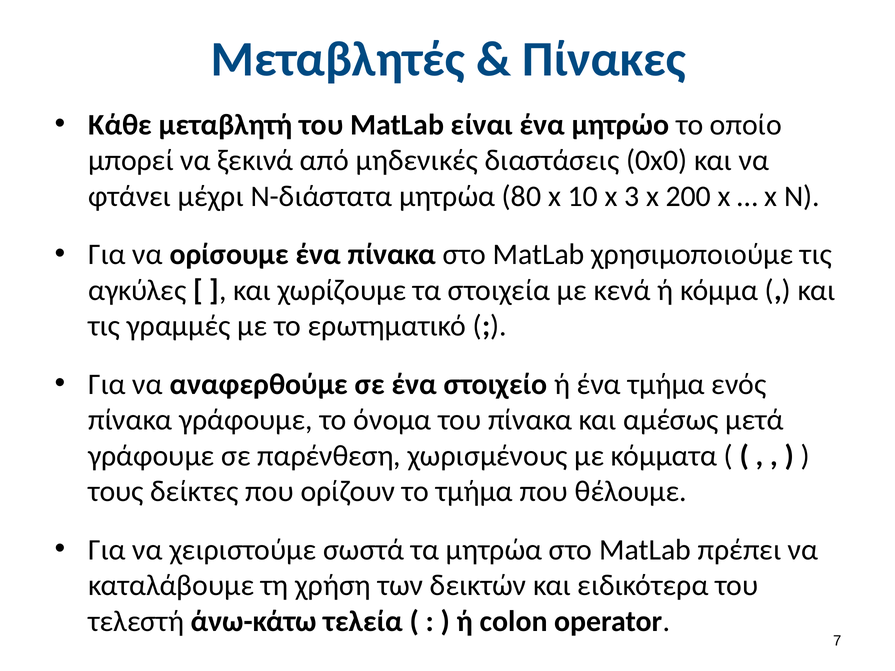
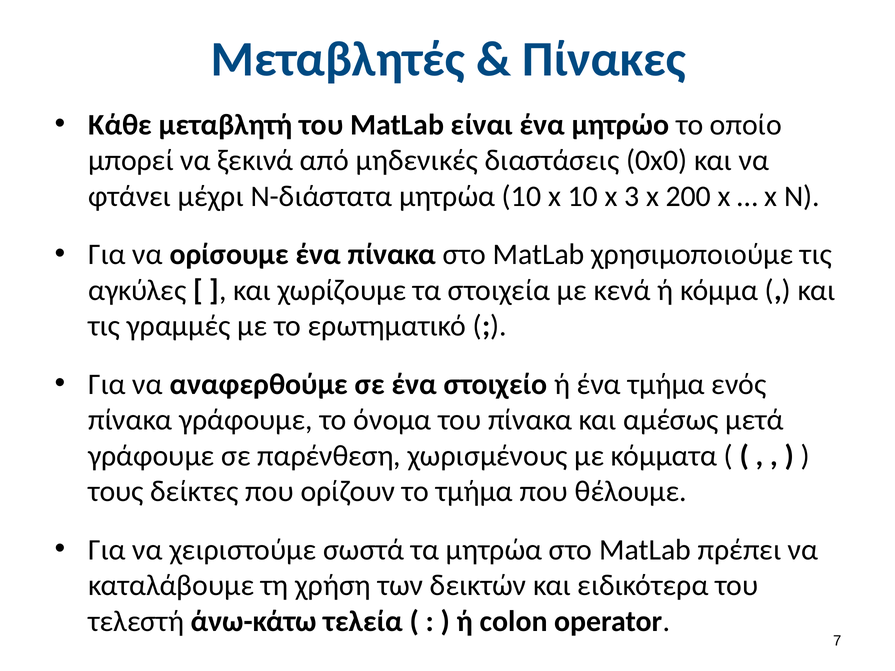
μητρώα 80: 80 -> 10 (522, 196)
